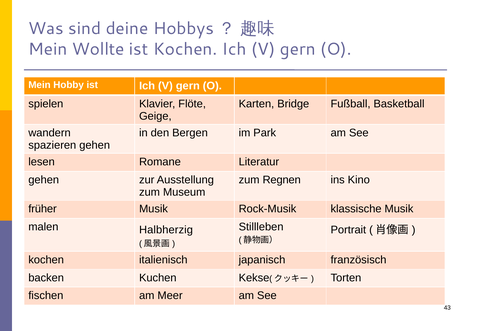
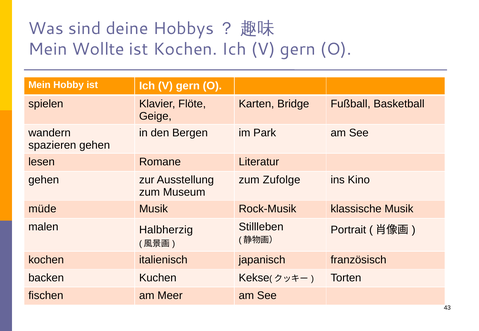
Regnen: Regnen -> Zufolge (282, 180)
früher: früher -> müde (42, 209)
